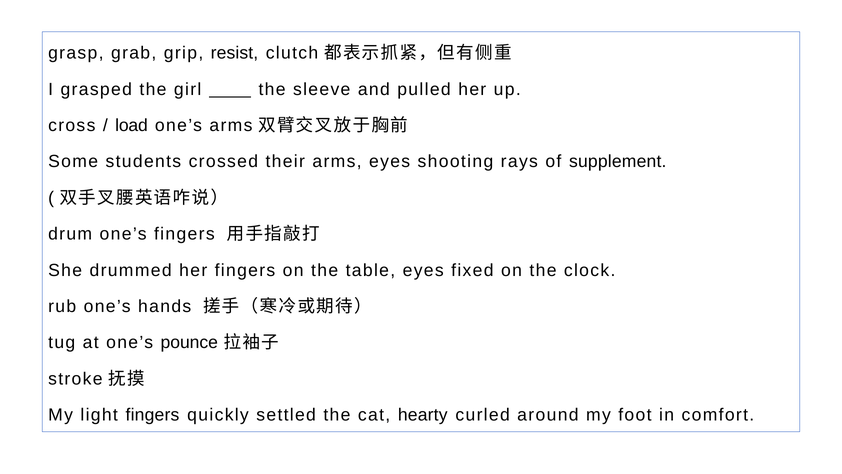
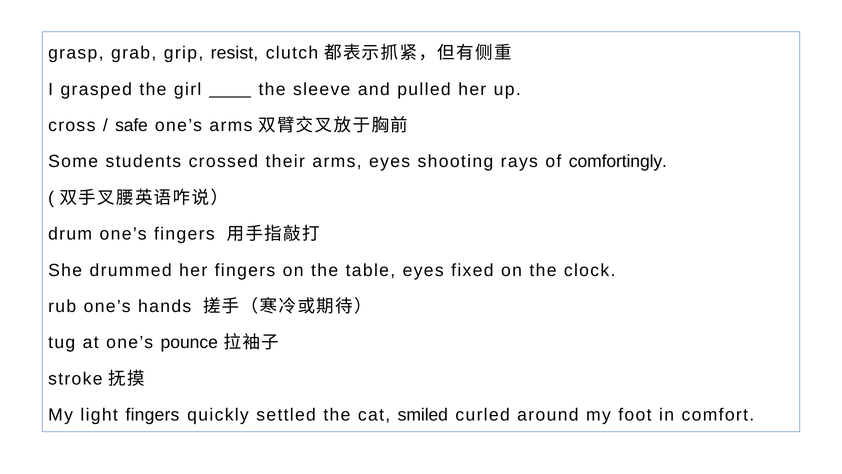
load: load -> safe (132, 125)
supplement: supplement -> comfortingly (618, 162)
hearty: hearty -> smiled (423, 415)
